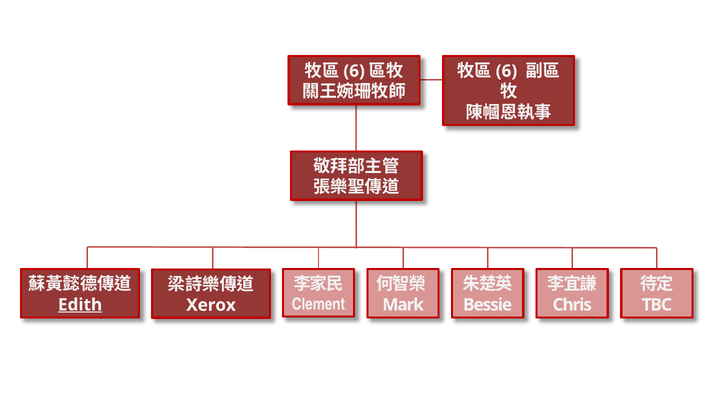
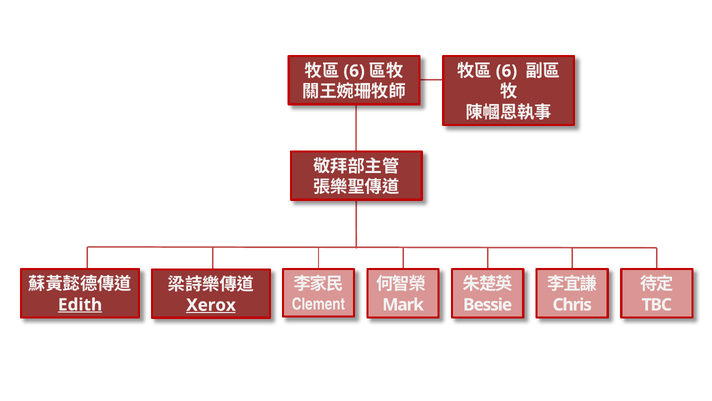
Xerox underline: none -> present (211, 305)
